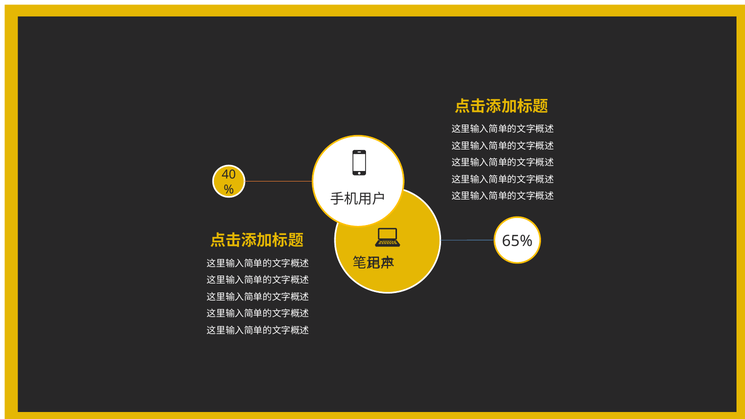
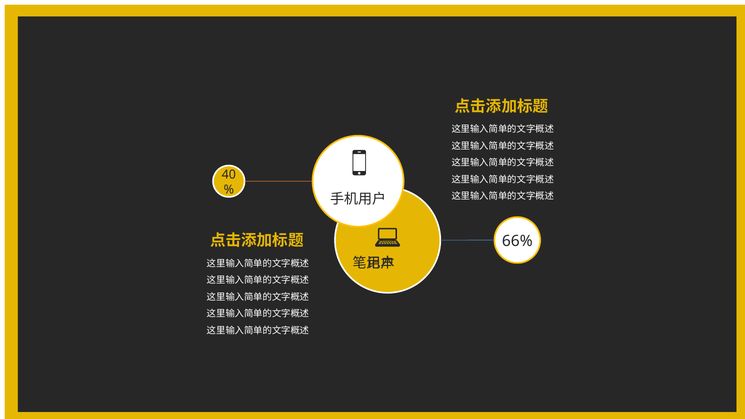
65%: 65% -> 66% (517, 241)
